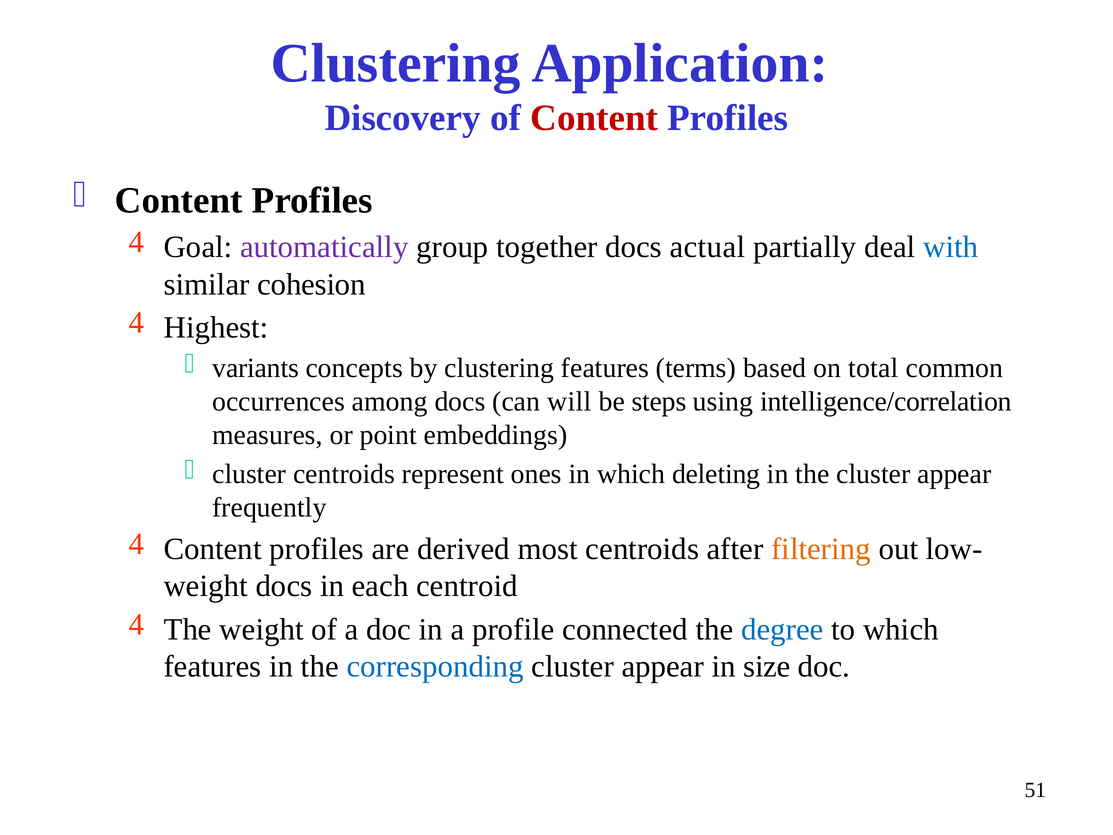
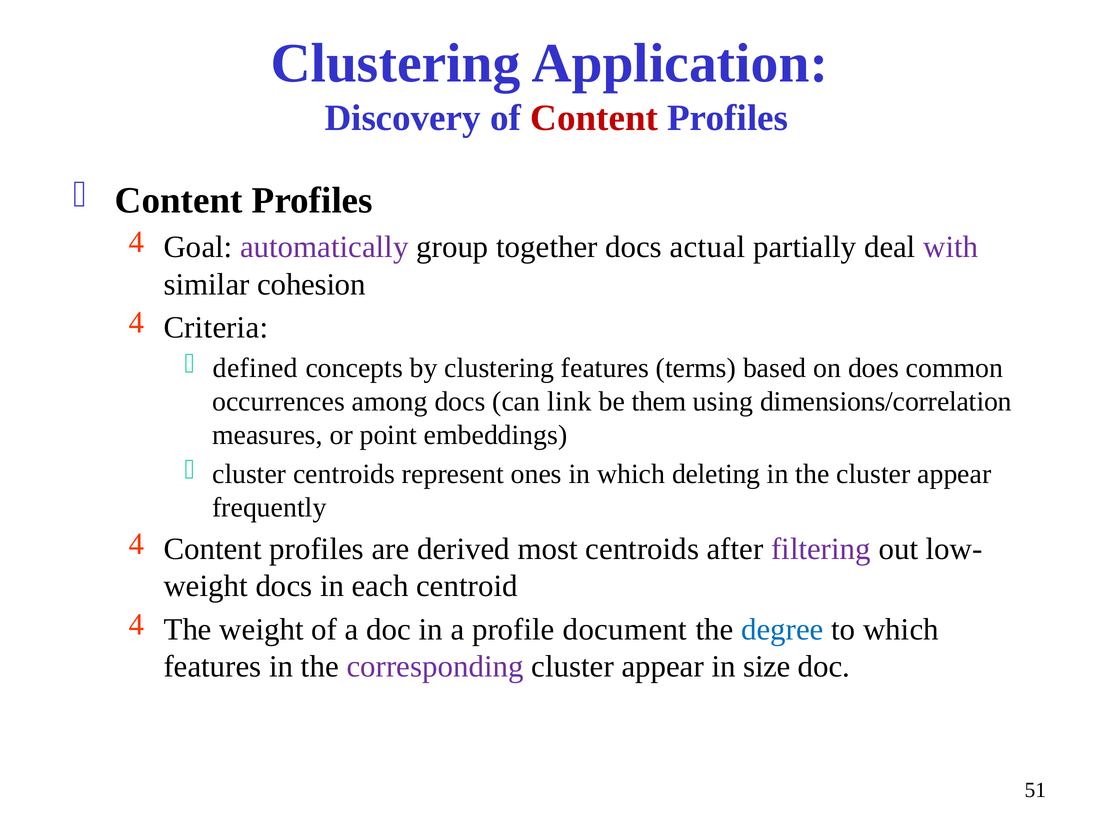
with colour: blue -> purple (951, 247)
Highest: Highest -> Criteria (216, 328)
variants: variants -> defined (255, 368)
total: total -> does (874, 368)
will: will -> link (569, 402)
steps: steps -> them (659, 402)
intelligence/correlation: intelligence/correlation -> dimensions/correlation (886, 402)
filtering colour: orange -> purple (821, 549)
connected: connected -> document (625, 629)
corresponding colour: blue -> purple (435, 666)
